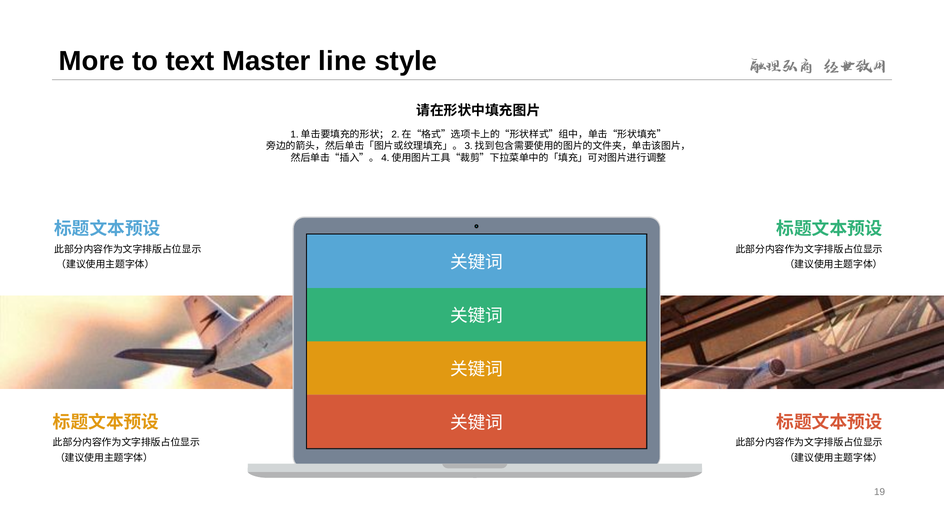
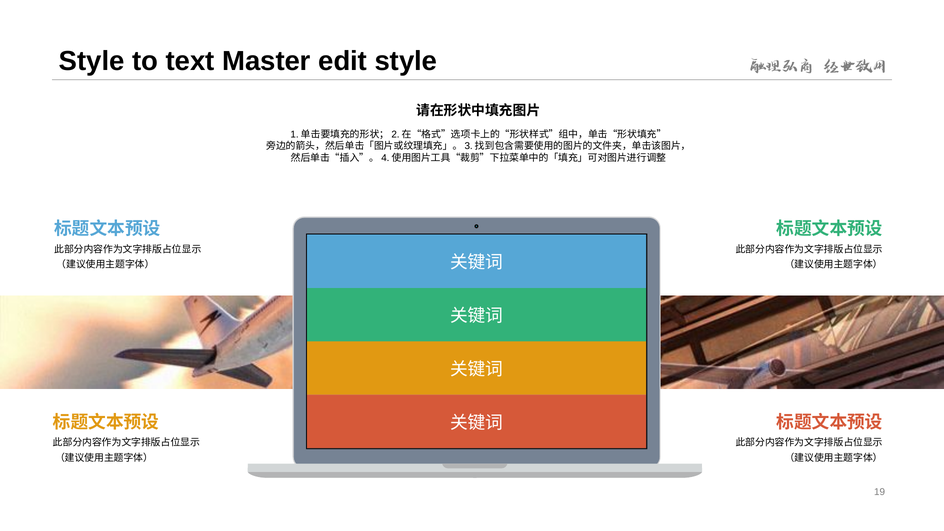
More: More -> Style (92, 61)
line: line -> edit (343, 61)
